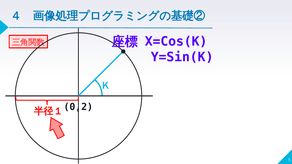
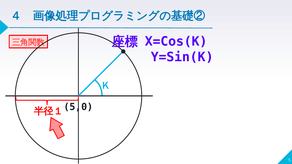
0,2: 0,2 -> 5,0 (78, 107)
